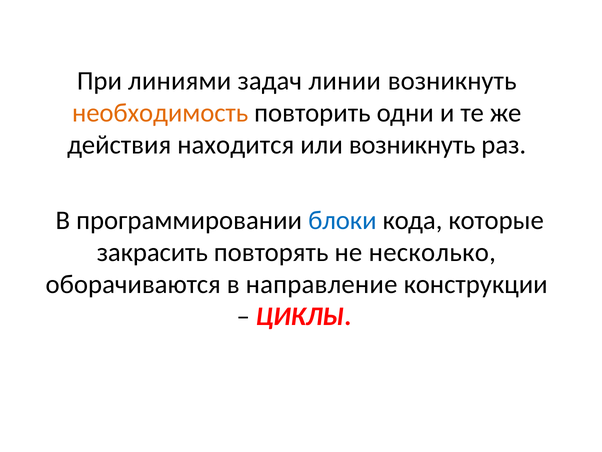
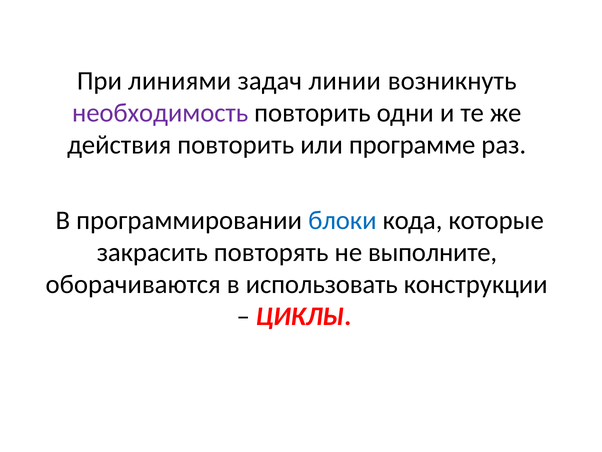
необходимость colour: orange -> purple (160, 113)
действия находится: находится -> повторить (236, 145)
или возникнуть: возникнуть -> программе (412, 145)
несколько: несколько -> выполните (433, 252)
направление: направление -> использовать (322, 284)
